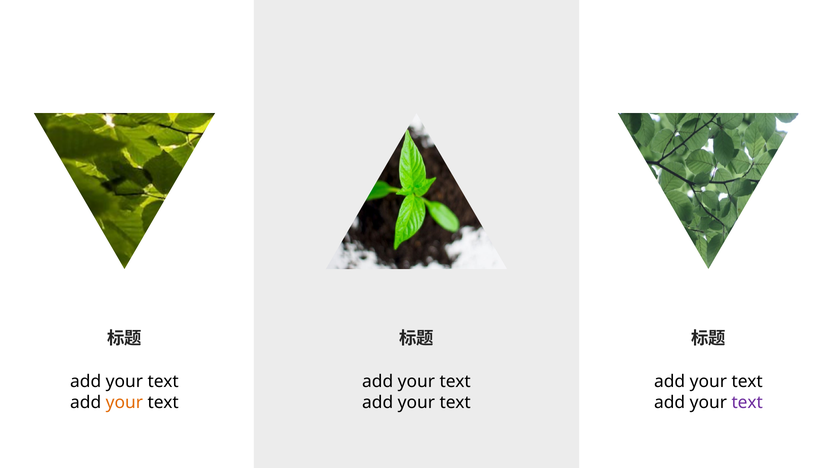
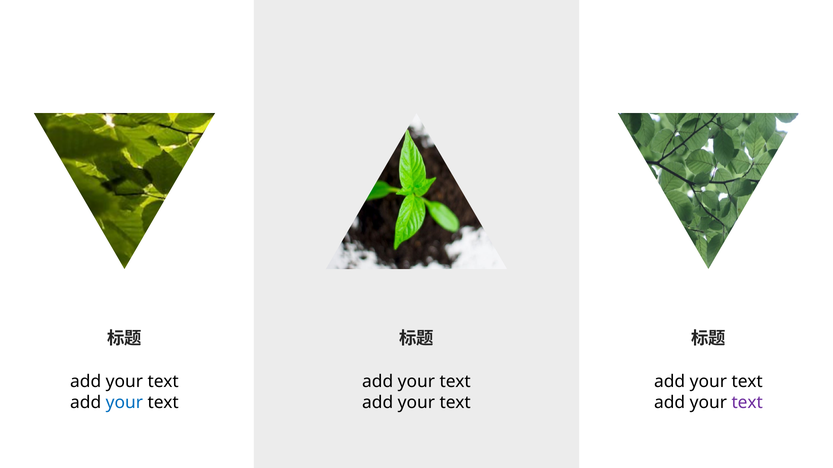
your colour: orange -> blue (124, 403)
